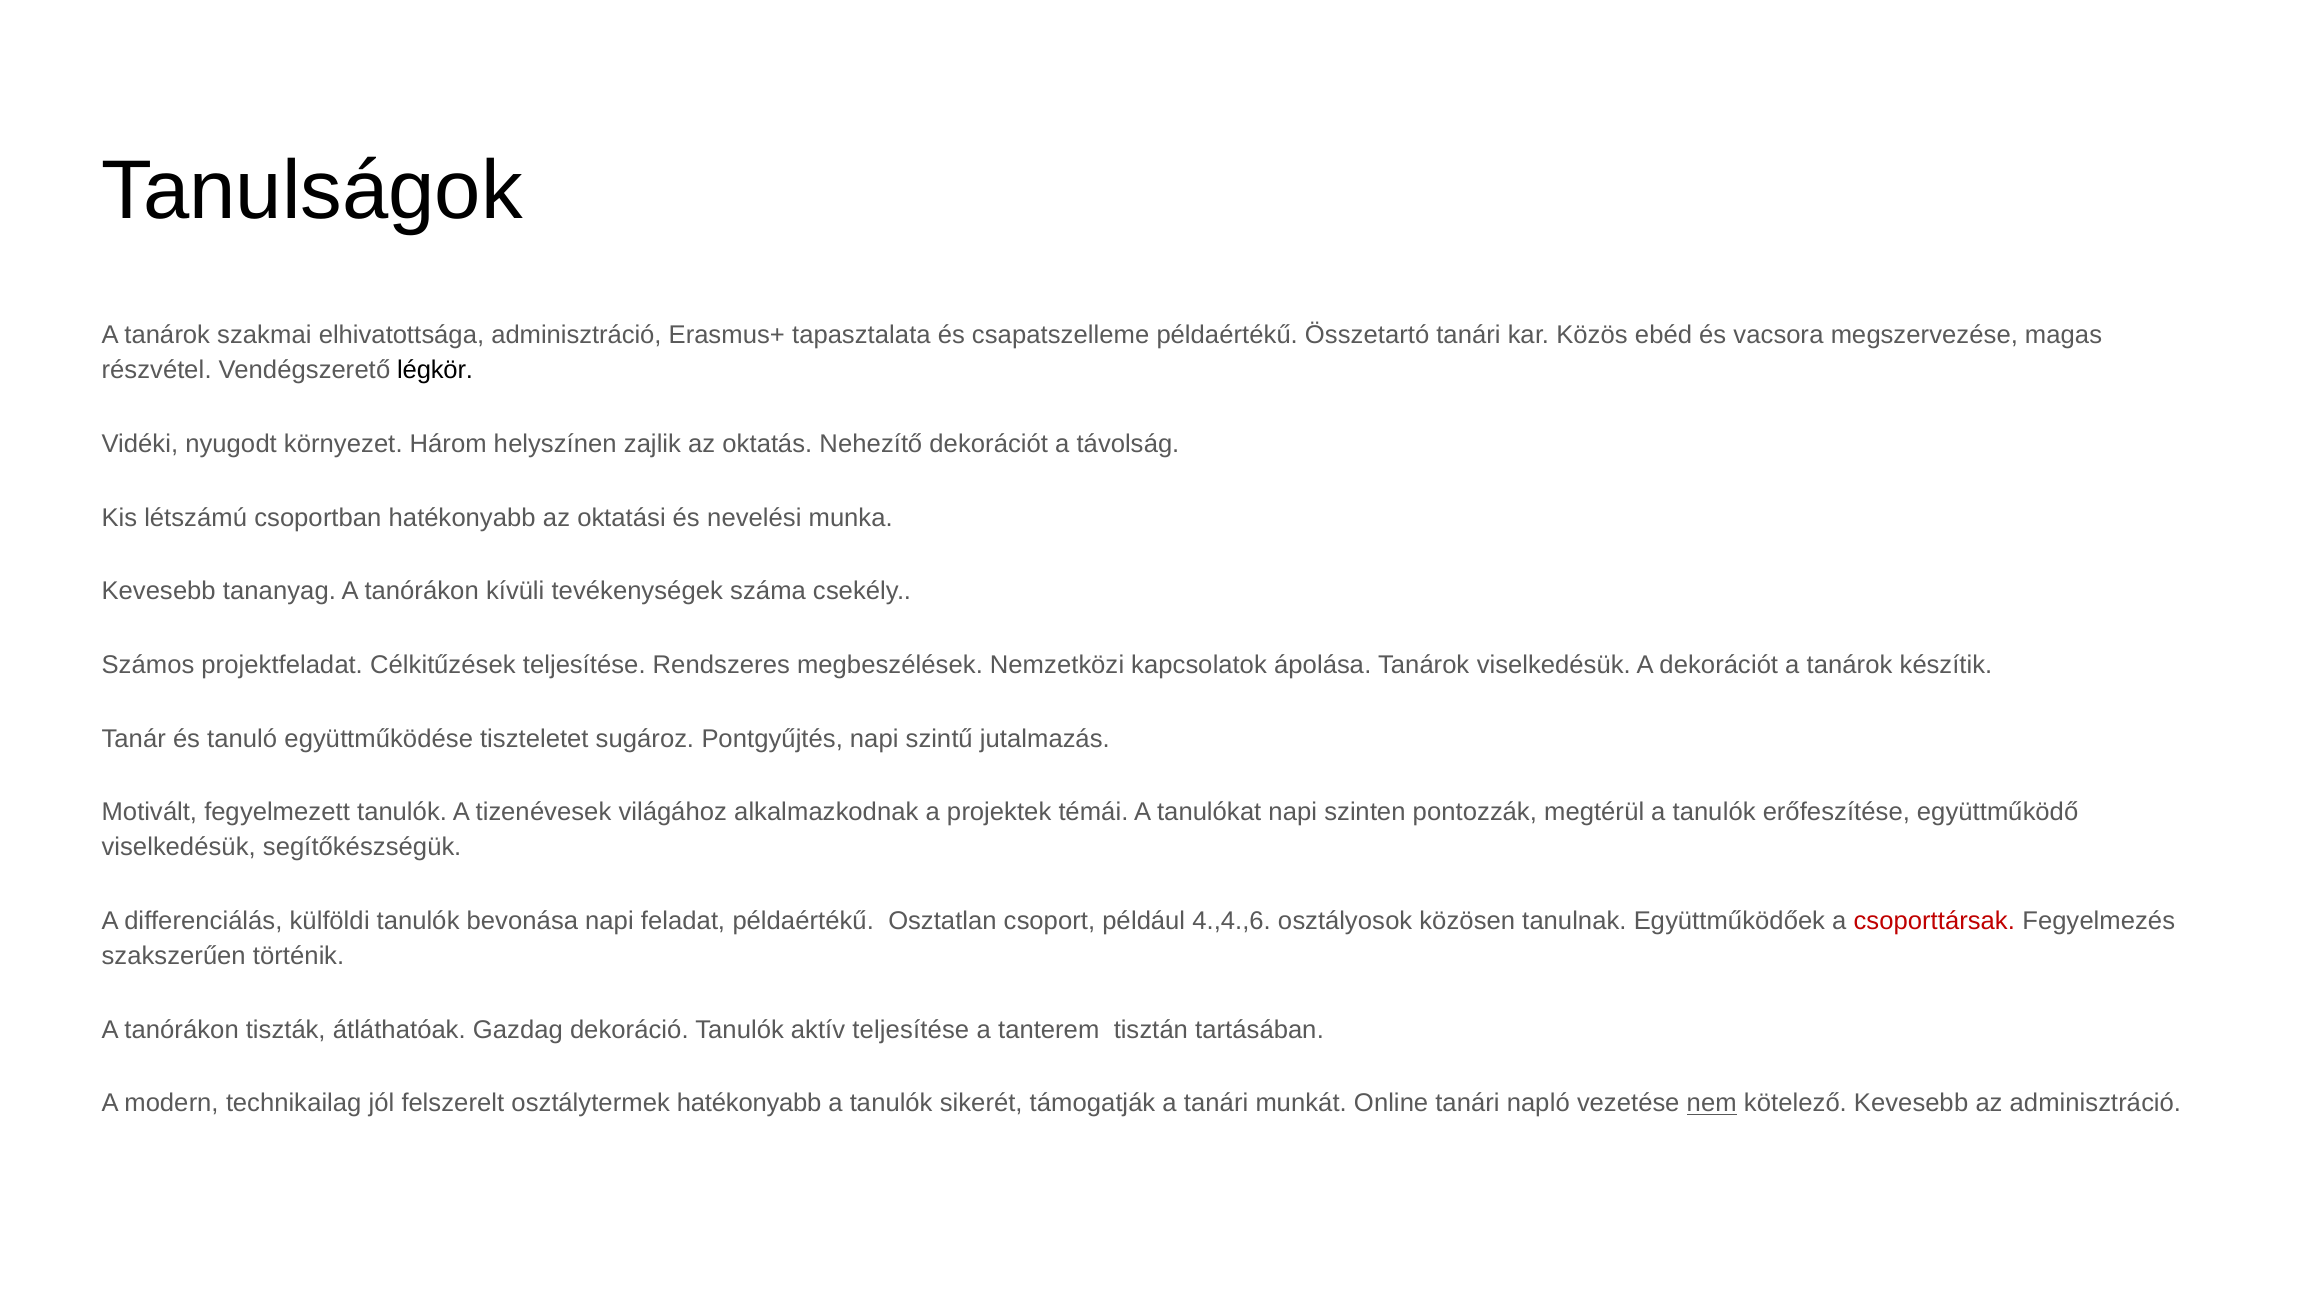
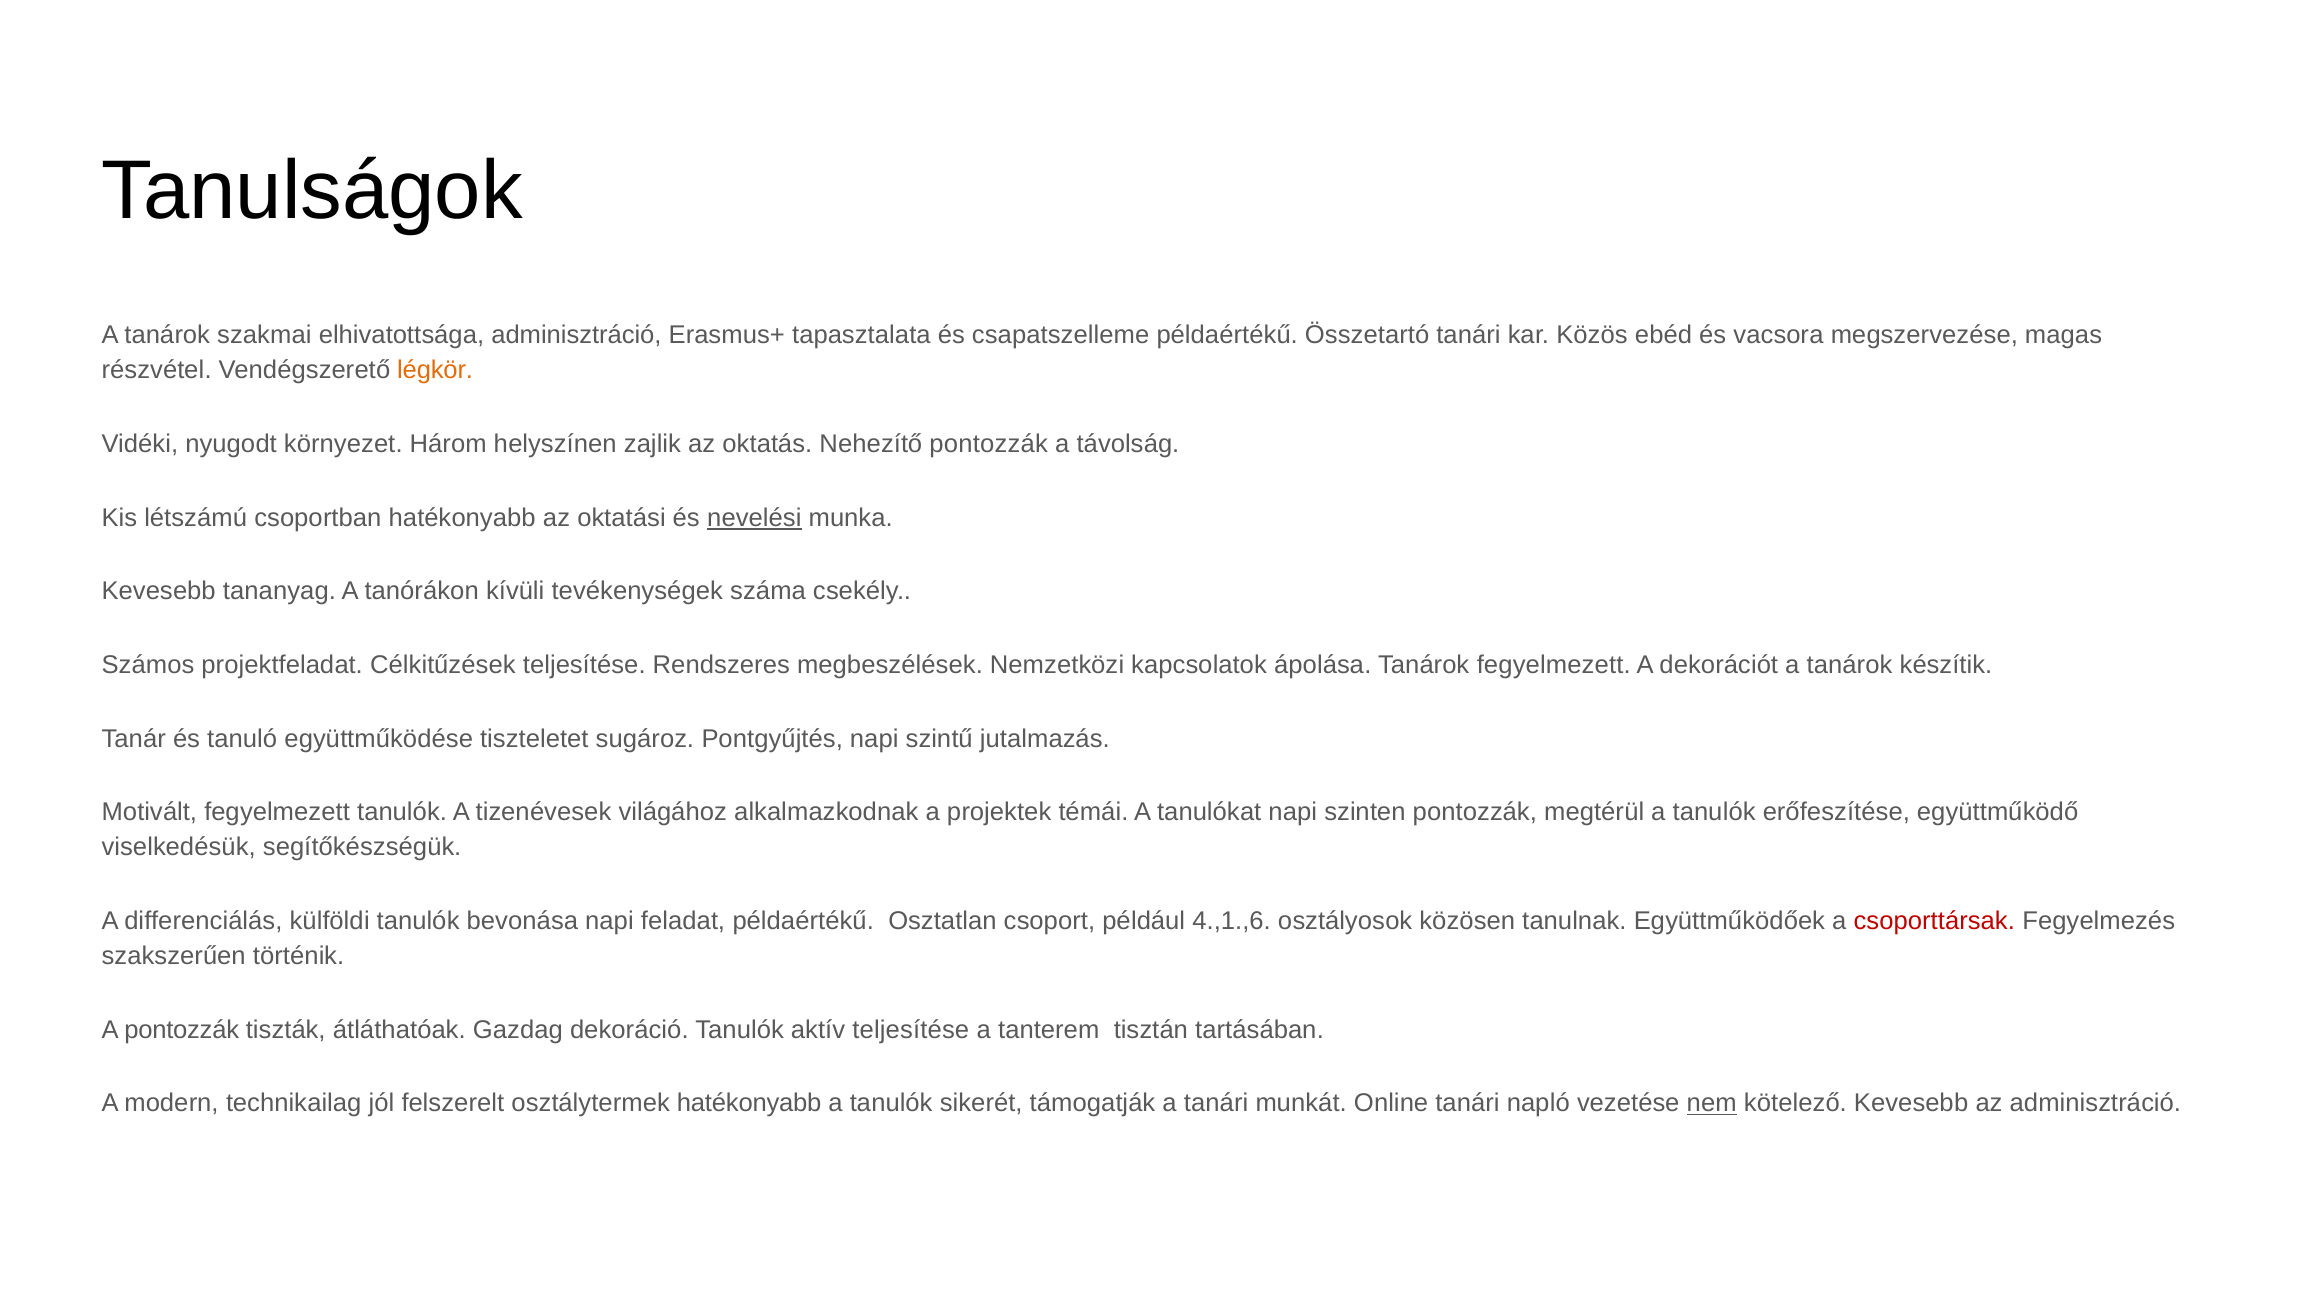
légkör colour: black -> orange (435, 371)
Nehezítő dekorációt: dekorációt -> pontozzák (989, 444)
nevelési underline: none -> present (754, 518)
Tanárok viselkedésük: viselkedésük -> fegyelmezett (1554, 665)
4.,4.,6: 4.,4.,6 -> 4.,1.,6 (1232, 921)
tanórákon: tanórákon -> pontozzák (182, 1030)
